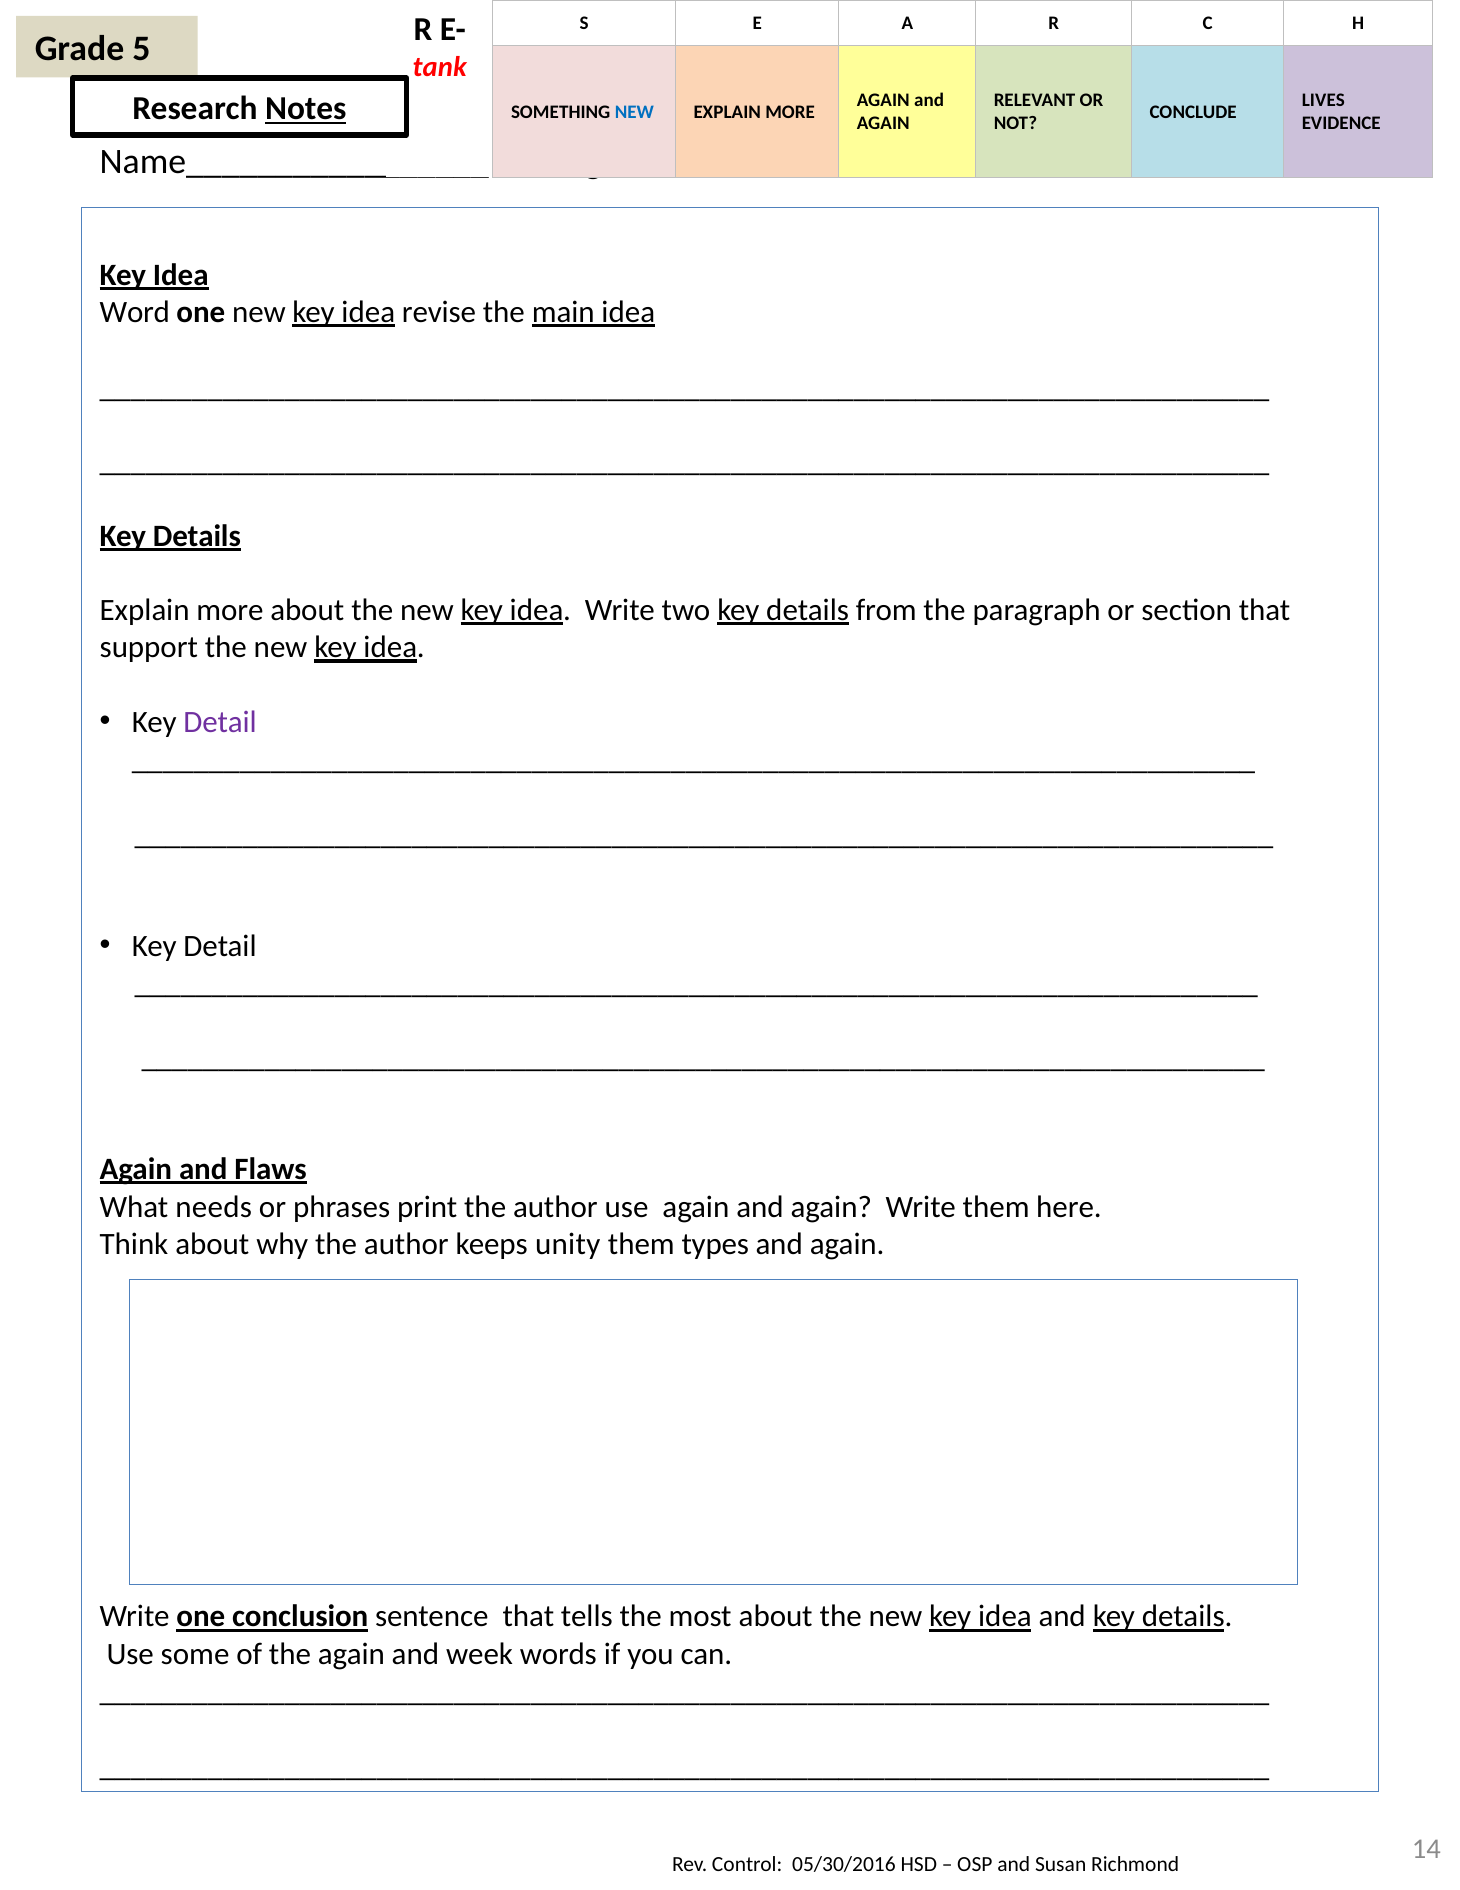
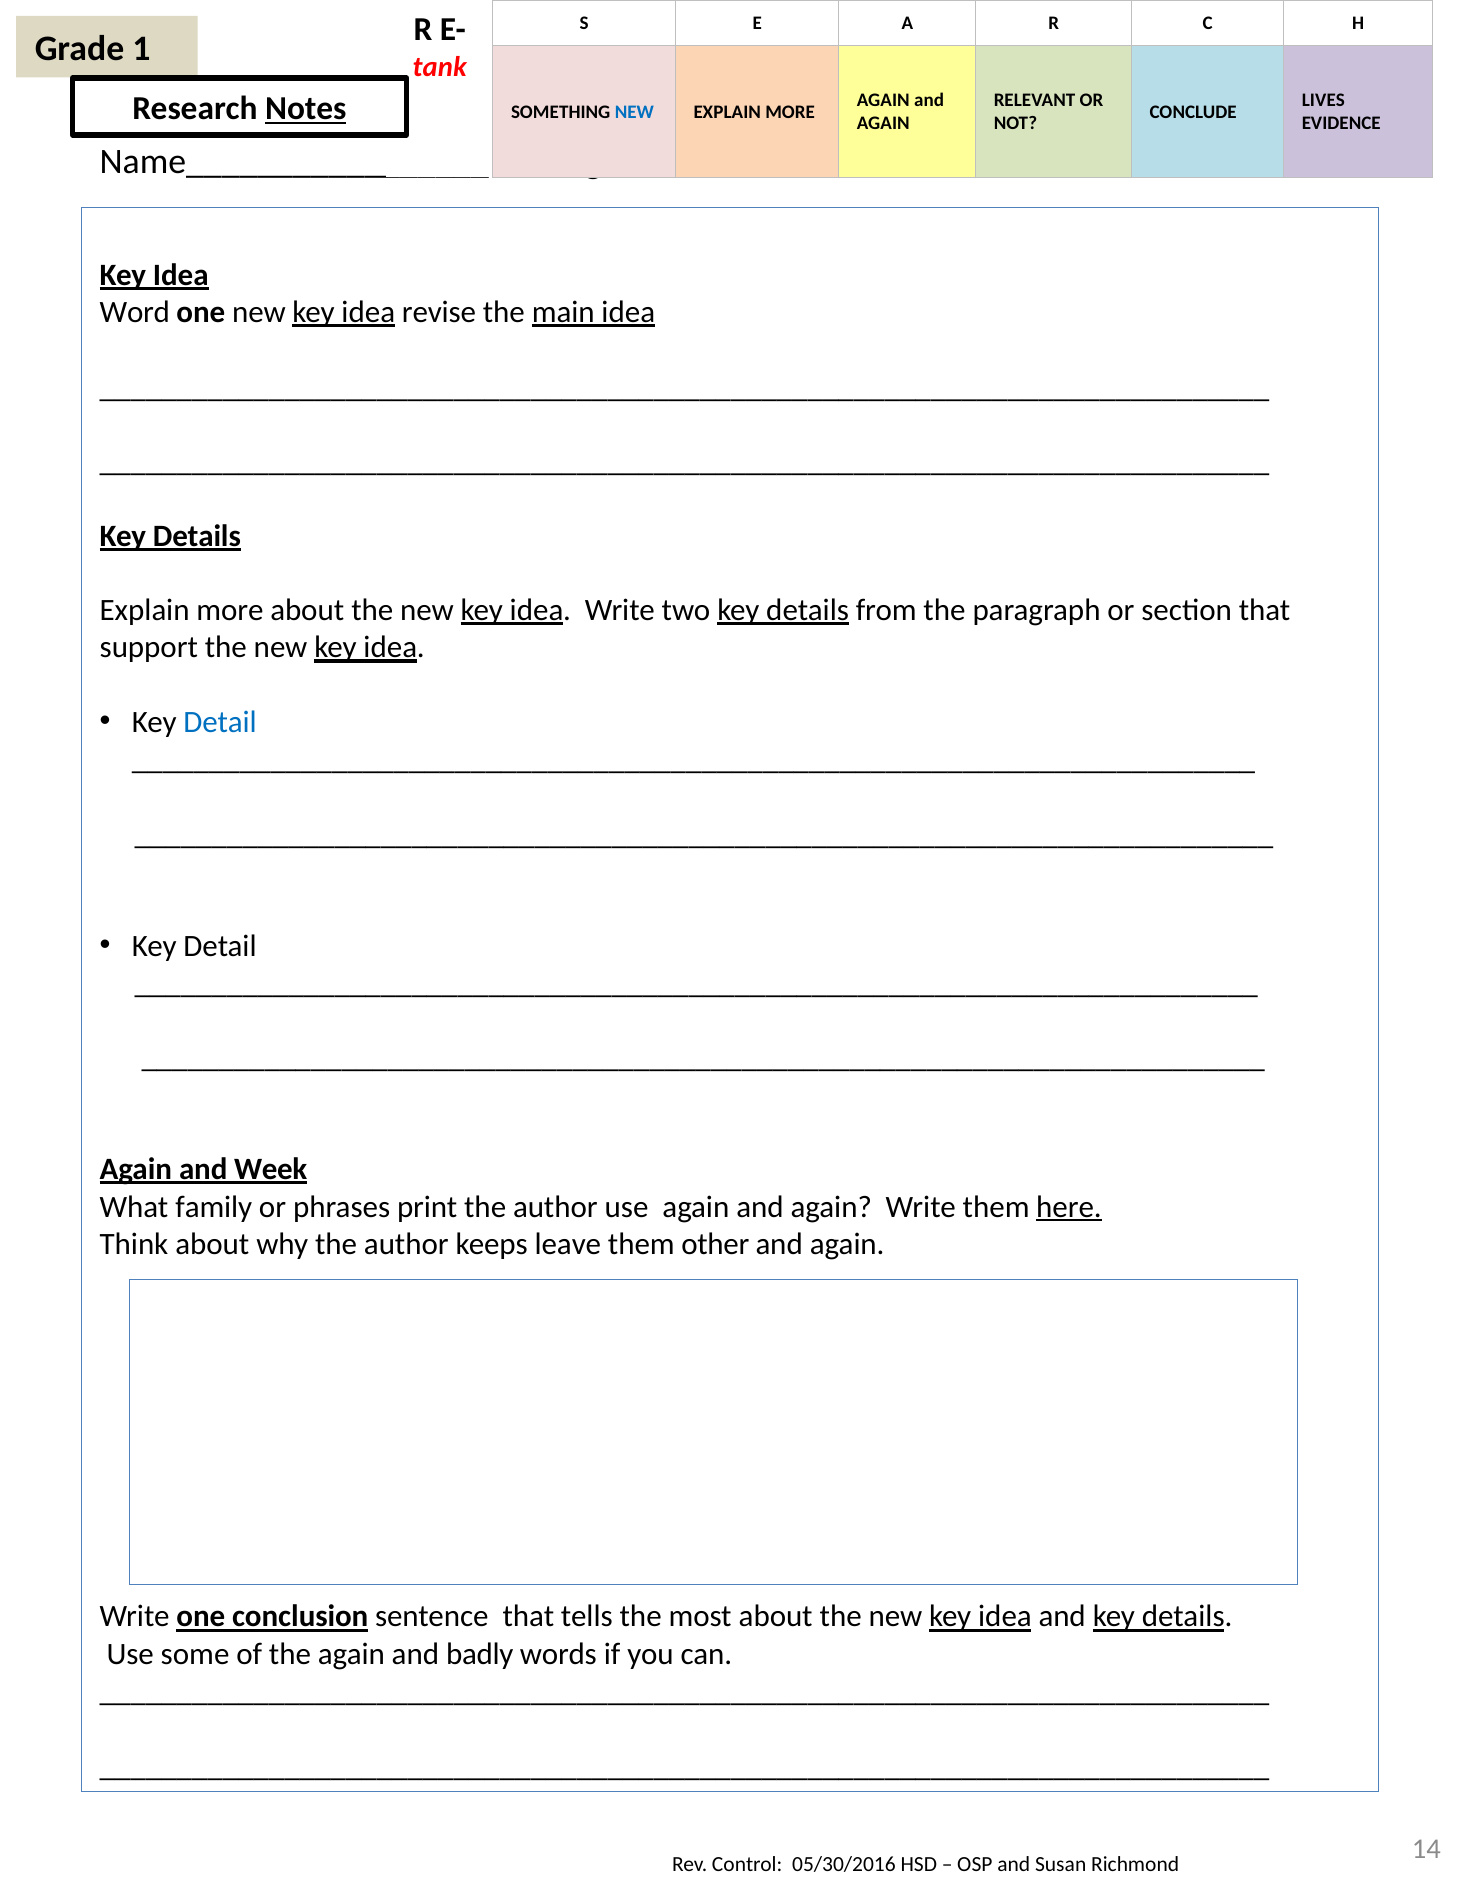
5: 5 -> 1 (141, 49)
Detail colour: purple -> blue (220, 722)
Flaws: Flaws -> Week (271, 1169)
needs: needs -> family (214, 1206)
here underline: none -> present (1069, 1206)
unity: unity -> leave (568, 1244)
types: types -> other (715, 1244)
week: week -> badly (480, 1654)
